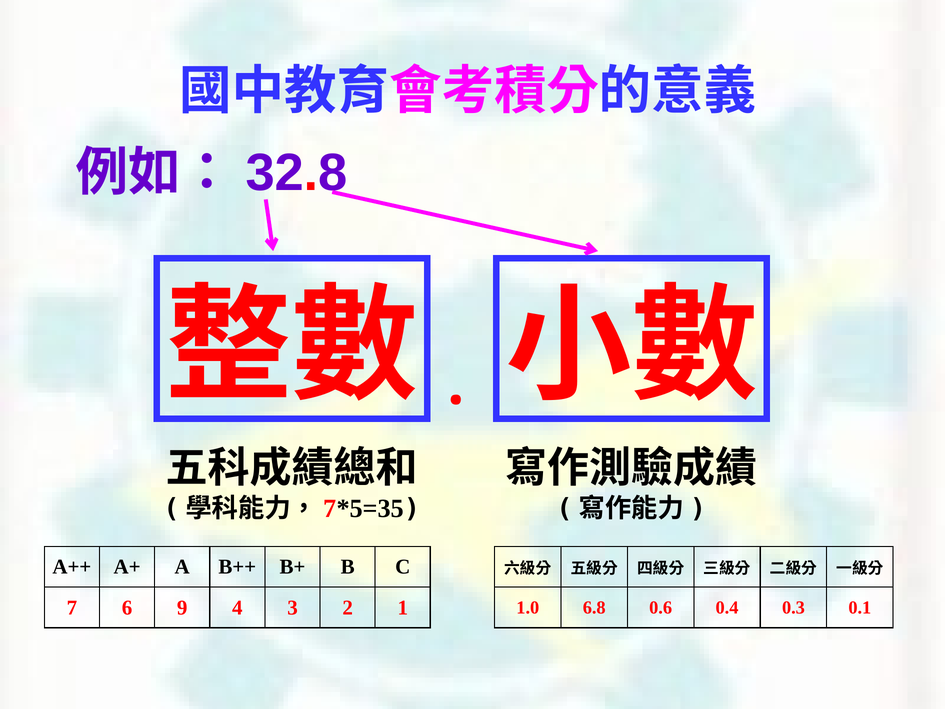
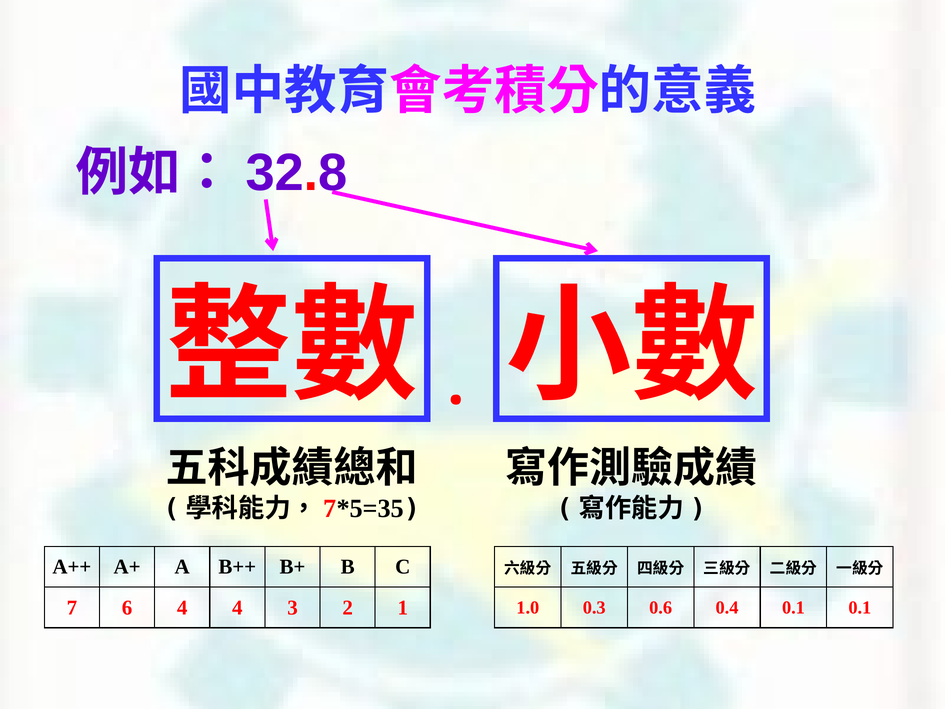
6 9: 9 -> 4 (182, 607)
6.8: 6.8 -> 0.3 (594, 607)
0.4 0.3: 0.3 -> 0.1 (793, 607)
